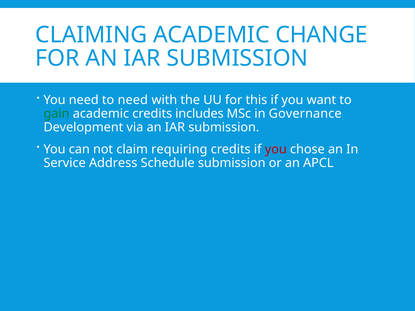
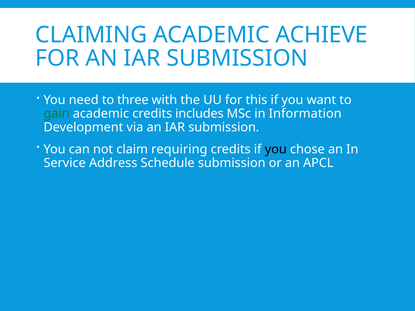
CHANGE: CHANGE -> ACHIEVE (322, 35)
to need: need -> three (133, 100)
Governance: Governance -> Information (305, 114)
you colour: red -> black (276, 149)
